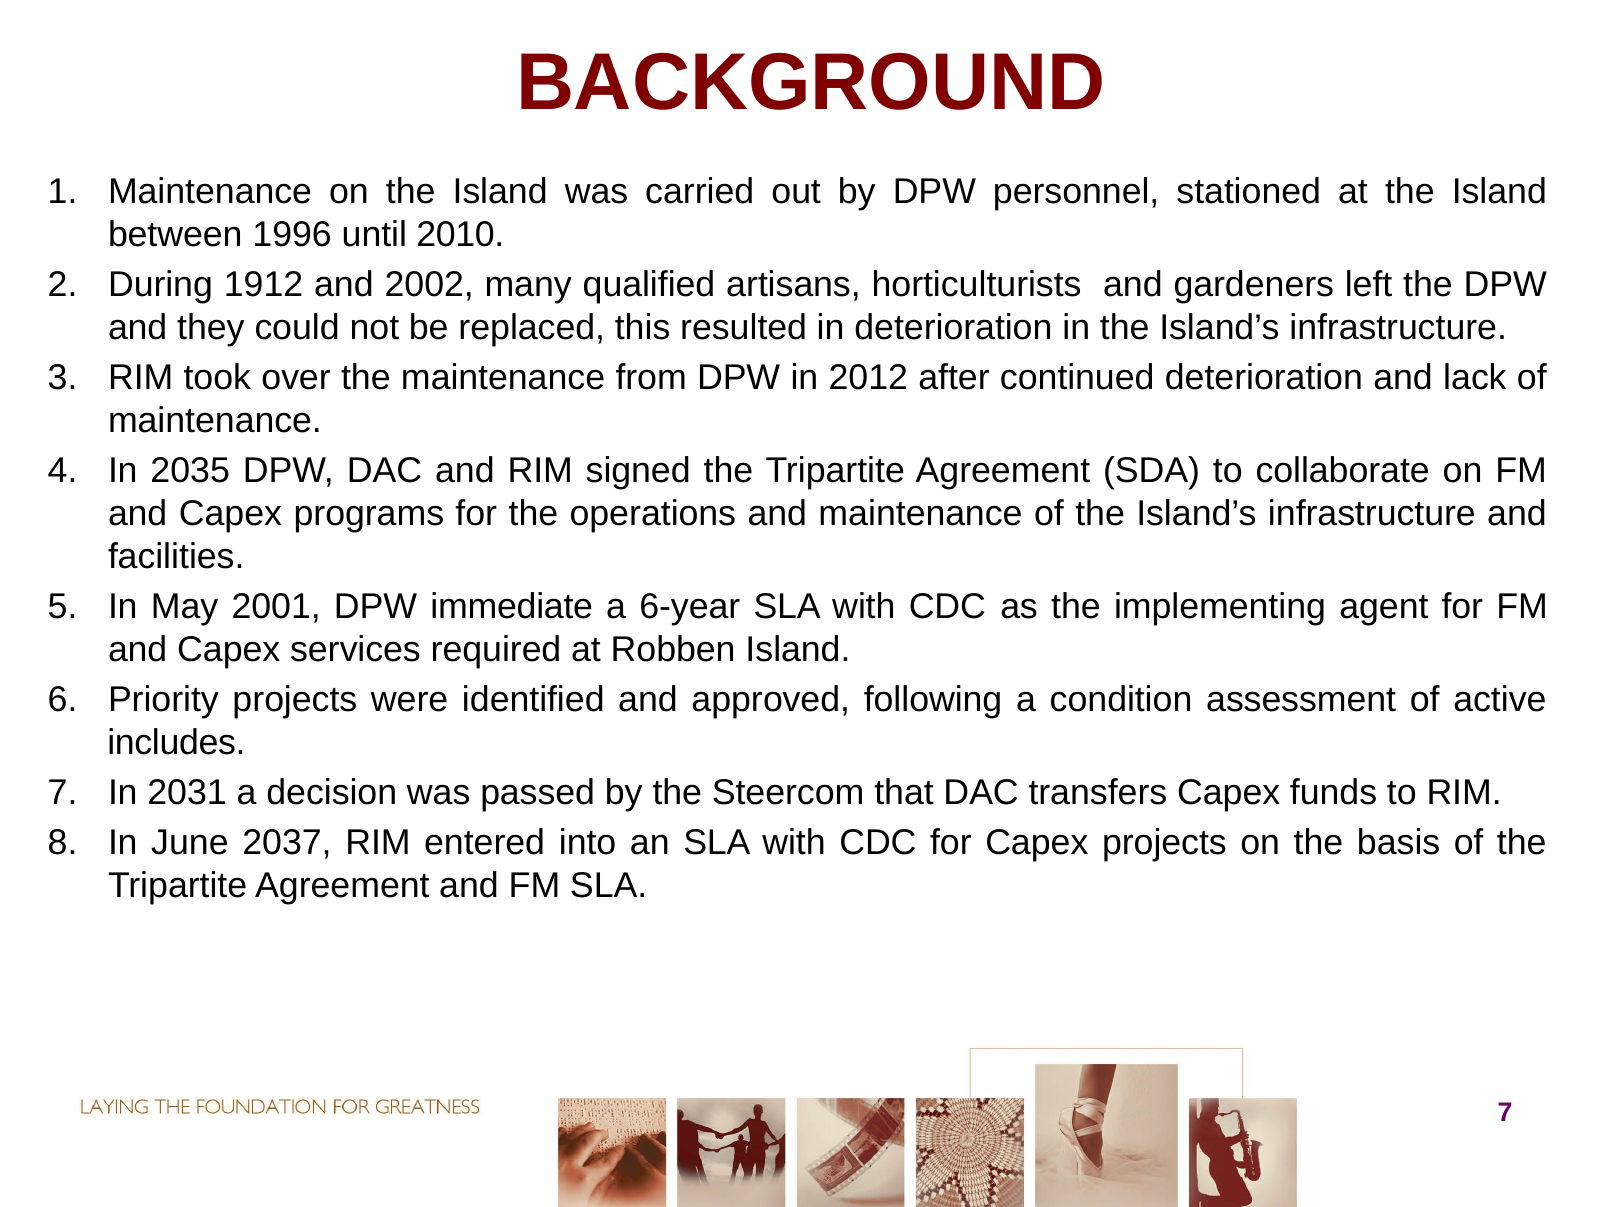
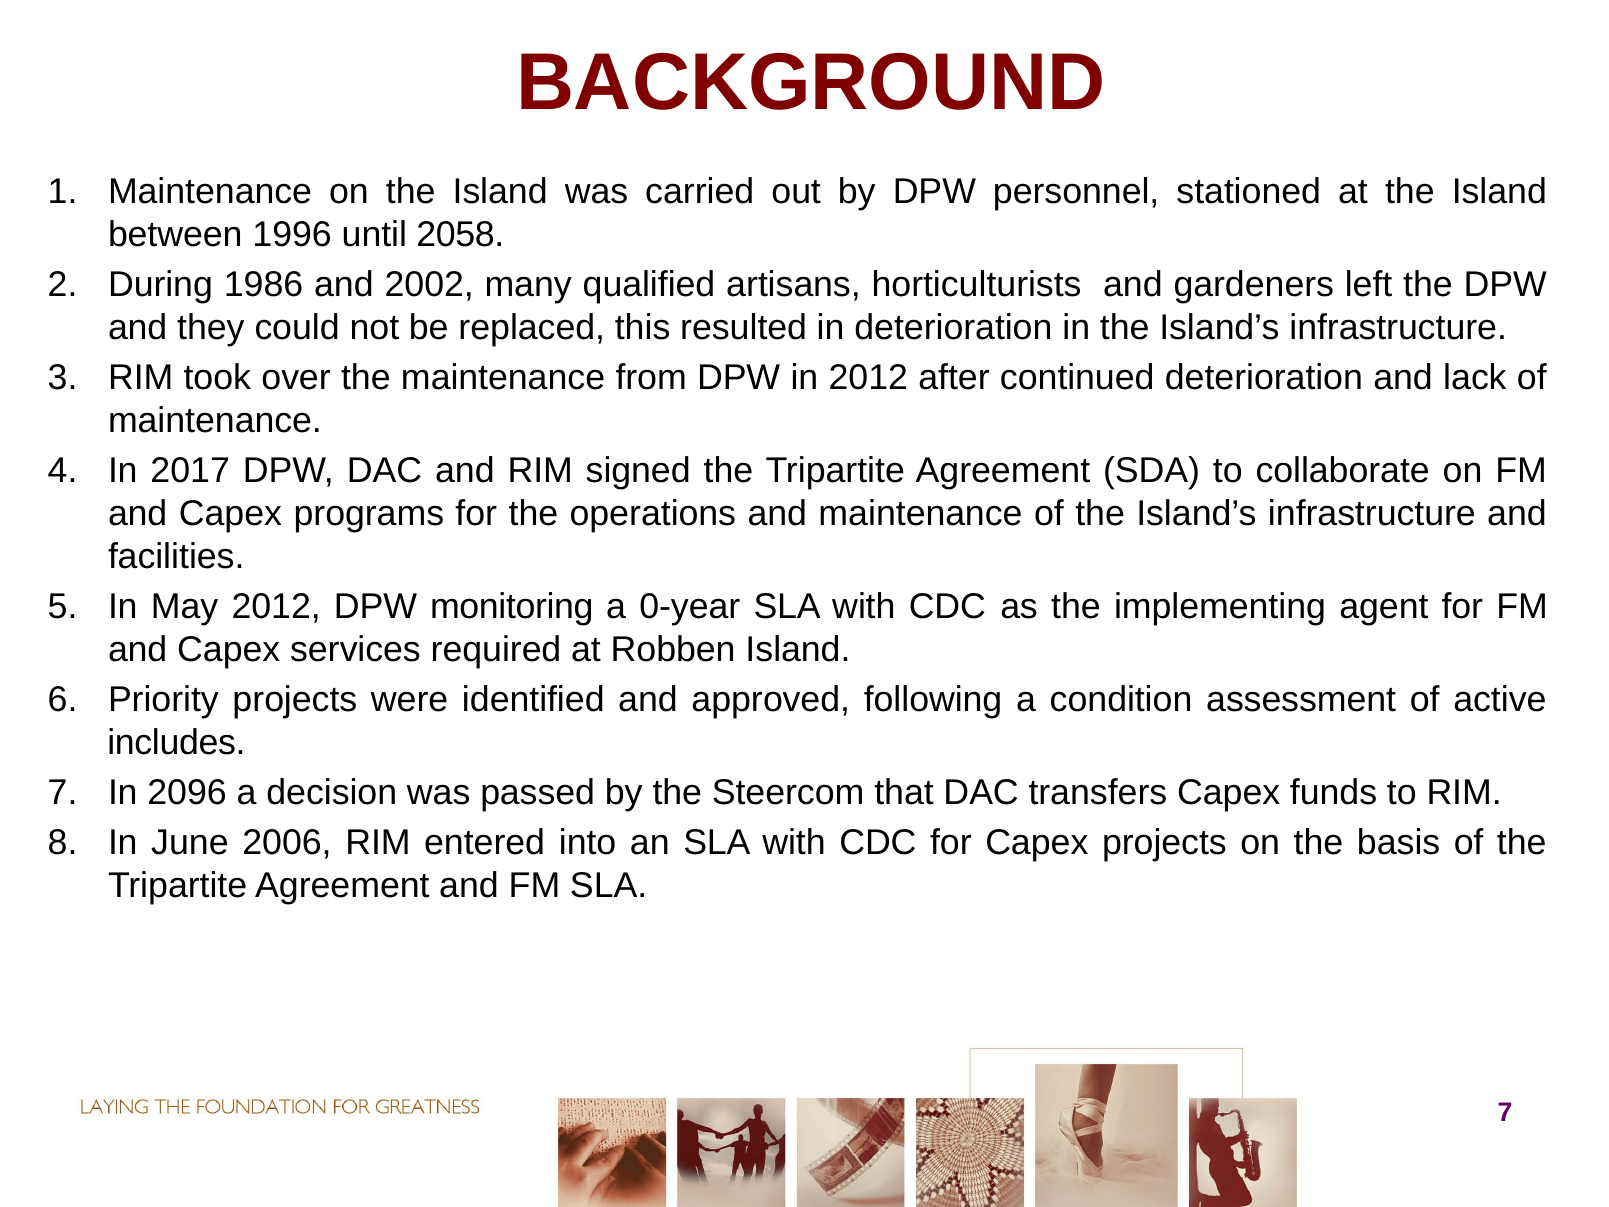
2010: 2010 -> 2058 (460, 235)
1912: 1912 -> 1986 (264, 285)
2035: 2035 -> 2017 (190, 471)
May 2001: 2001 -> 2012 (276, 606)
immediate: immediate -> monitoring (512, 606)
6-year: 6-year -> 0-year (690, 606)
2031: 2031 -> 2096 (187, 792)
2037: 2037 -> 2006 (287, 842)
